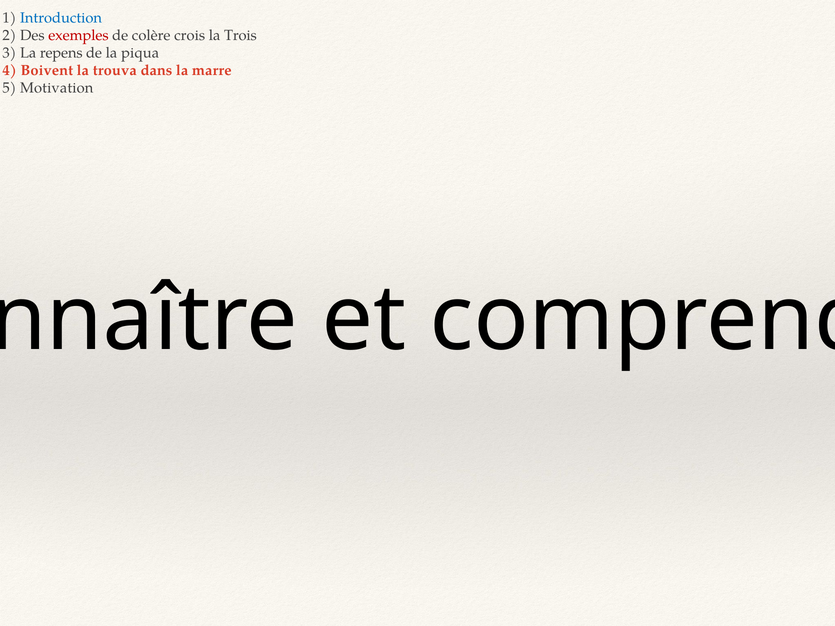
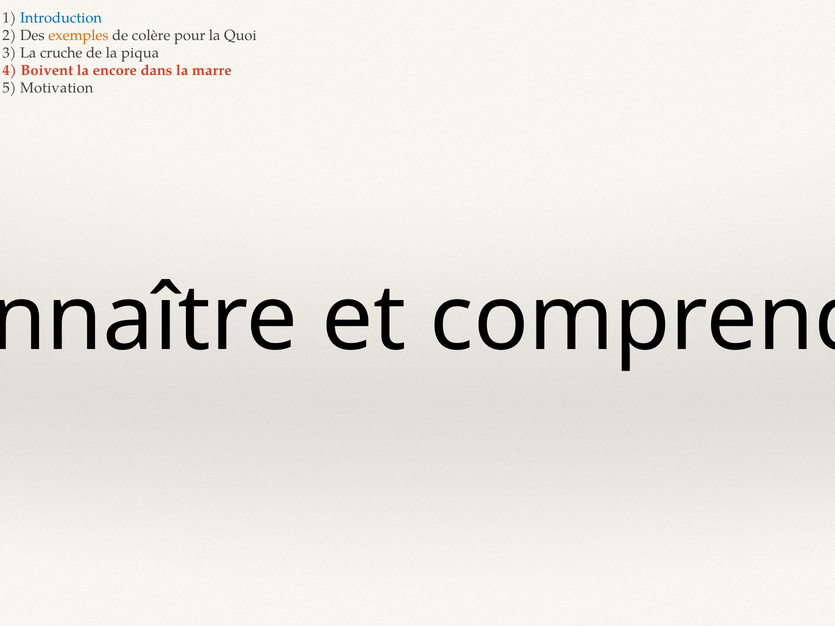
exemples colour: red -> orange (78, 35)
crois: crois -> pour (190, 35)
Trois: Trois -> Quoi (240, 35)
repens: repens -> cruche (61, 53)
trouva: trouva -> encore (115, 71)
